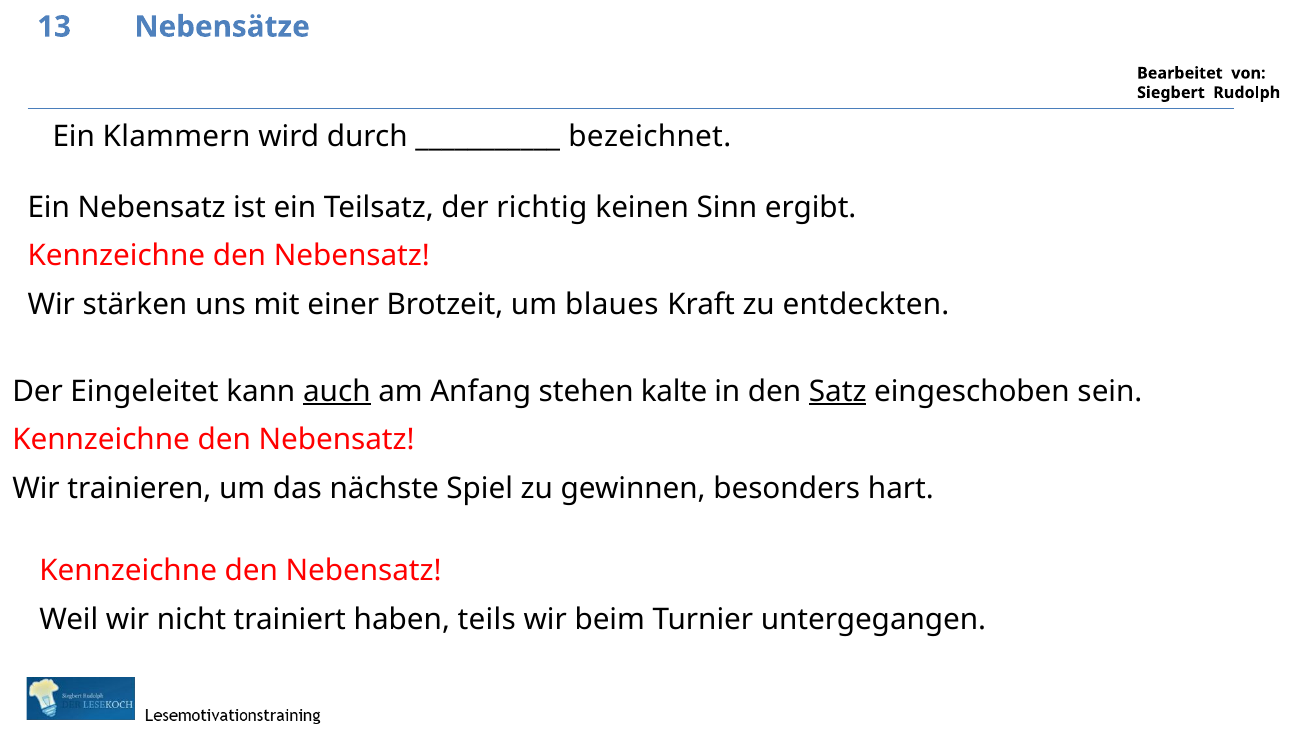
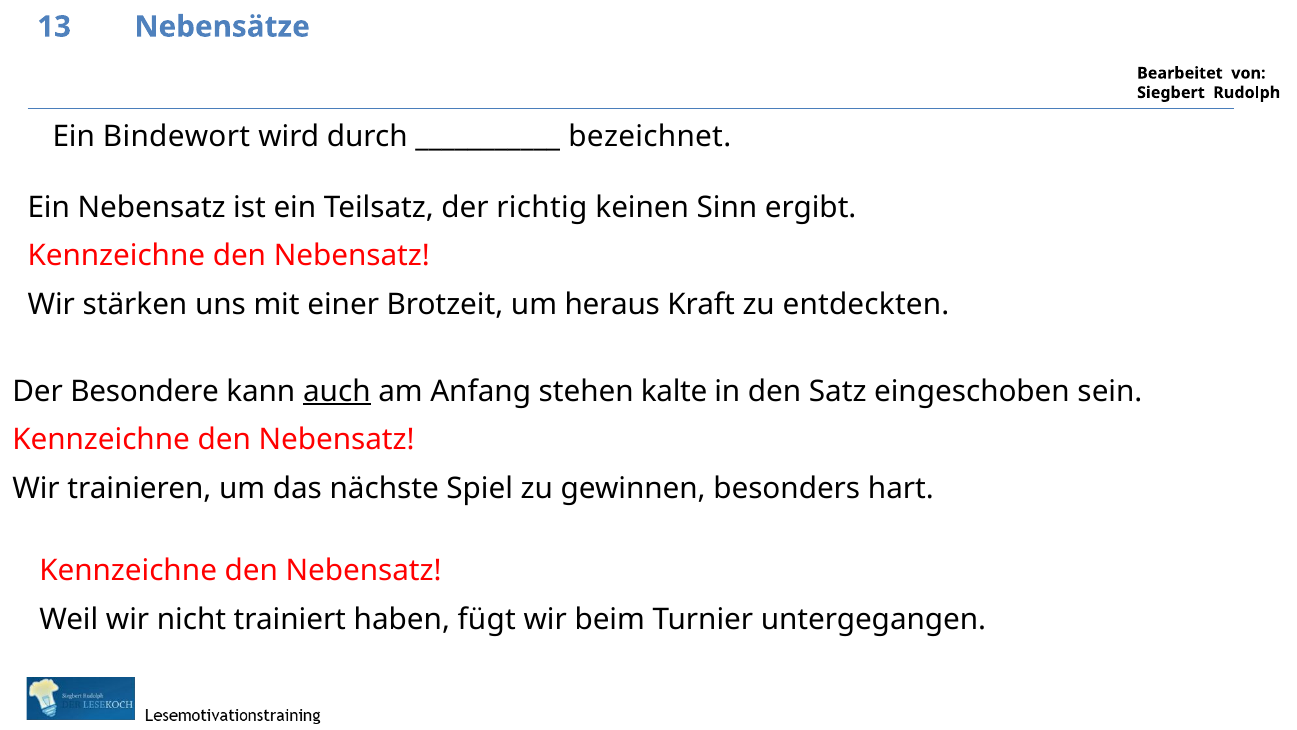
Klammern: Klammern -> Bindewort (177, 137)
blaues: blaues -> heraus (612, 304)
Eingeleitet: Eingeleitet -> Besondere (145, 391)
Satz underline: present -> none (838, 391)
teils: teils -> fügt (487, 619)
